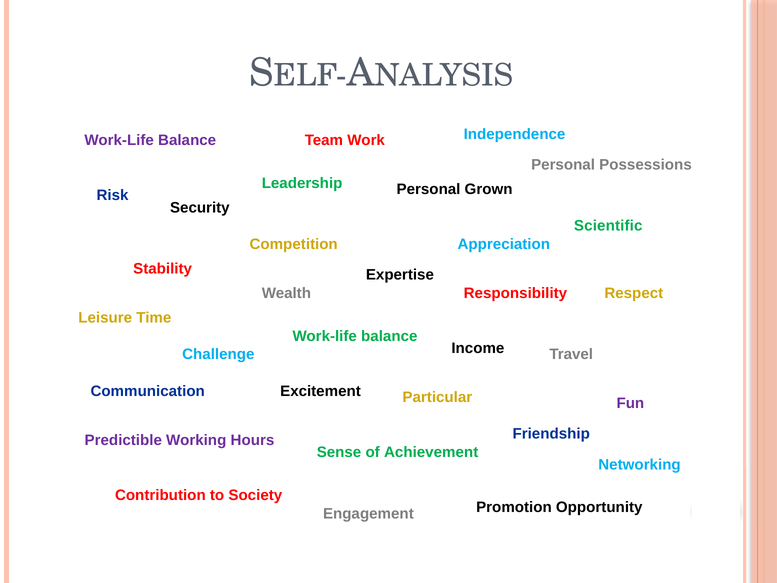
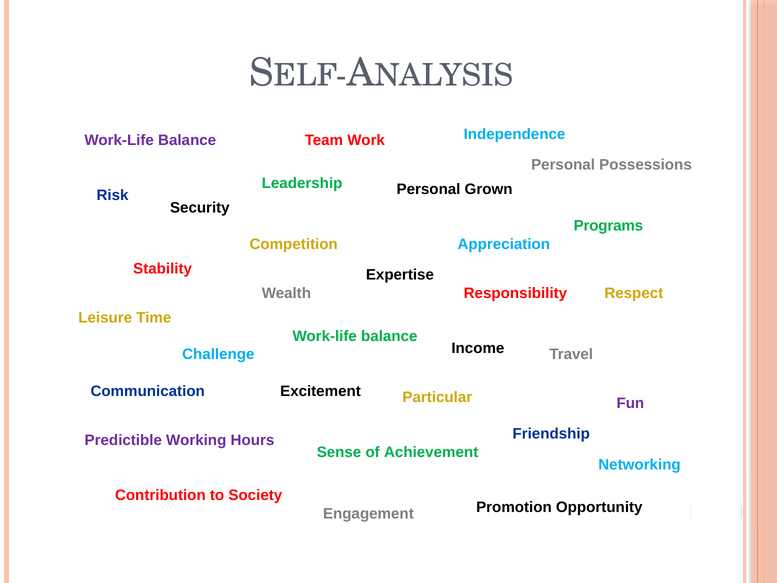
Scientific: Scientific -> Programs (608, 226)
